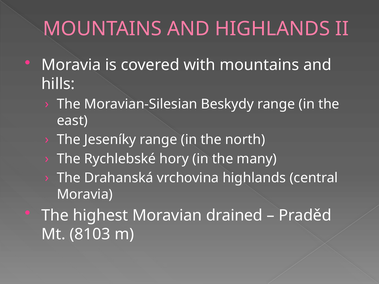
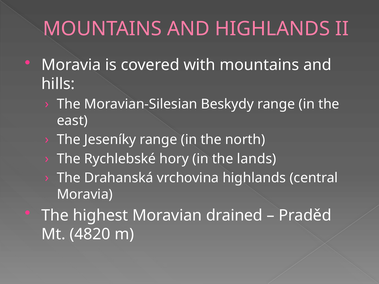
many: many -> lands (257, 159)
8103: 8103 -> 4820 (90, 234)
